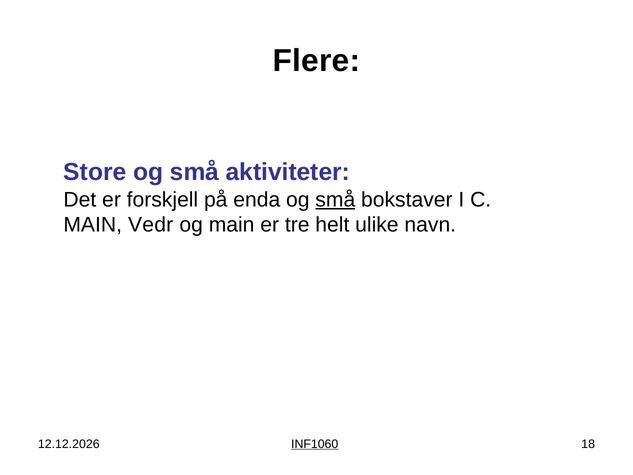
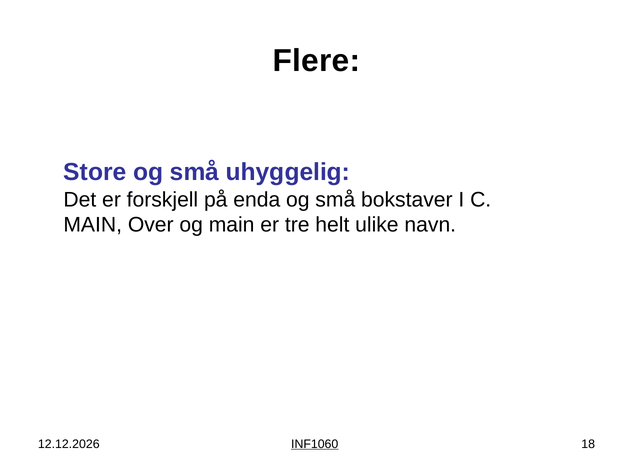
aktiviteter: aktiviteter -> uhyggelig (288, 172)
små underline: present -> none (335, 199)
Vedr: Vedr -> Over (151, 225)
